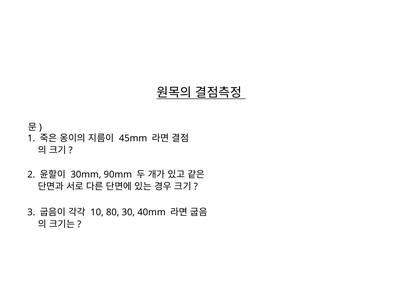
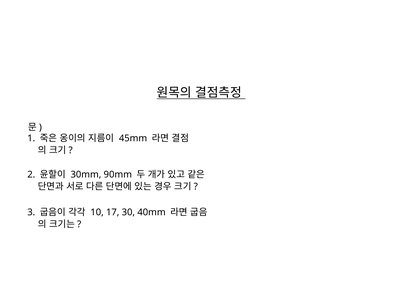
80: 80 -> 17 (113, 212)
